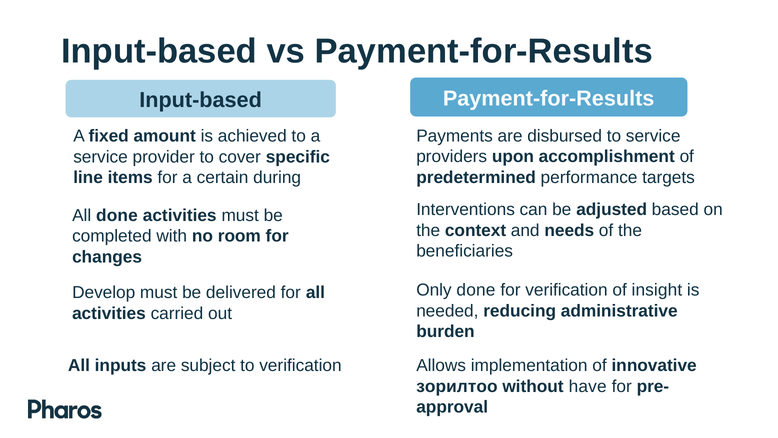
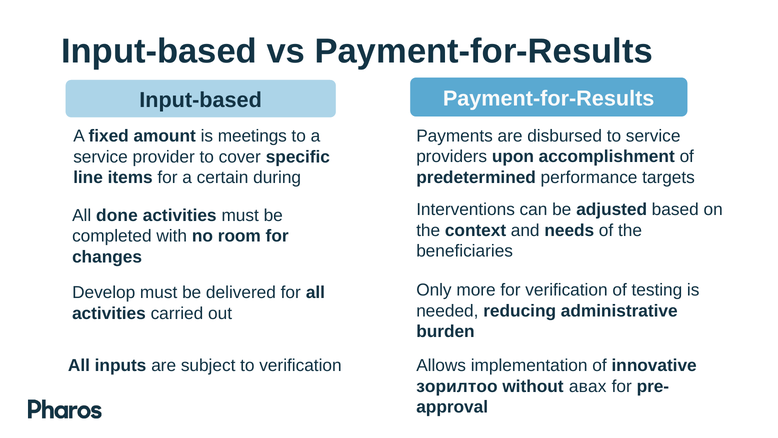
achieved: achieved -> meetings (252, 136)
Only done: done -> more (476, 290)
insight: insight -> testing (657, 290)
have: have -> авах (588, 386)
